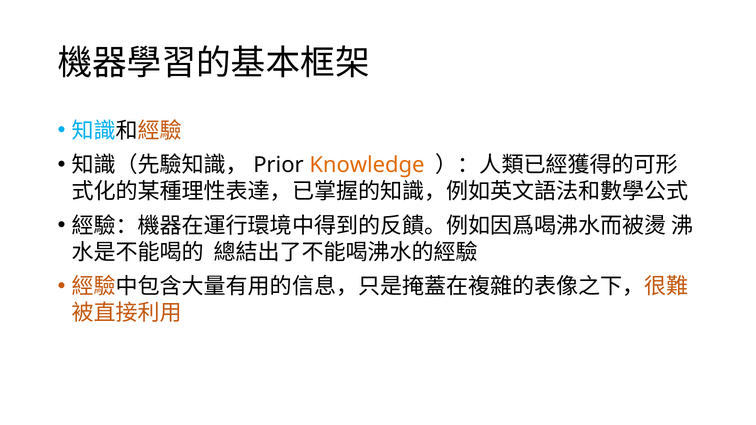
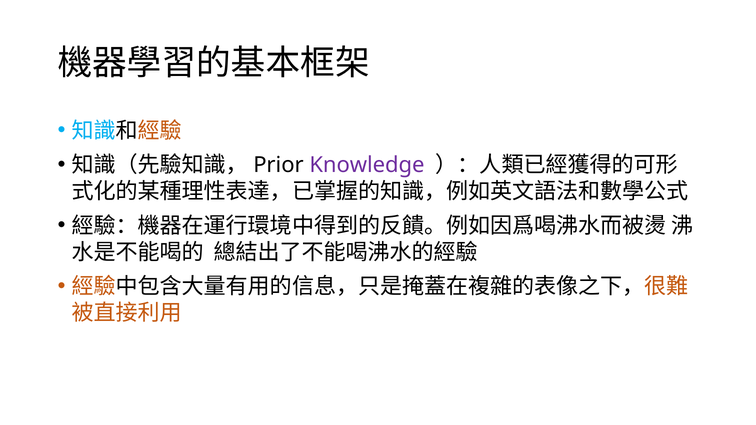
Knowledge colour: orange -> purple (367, 165)
